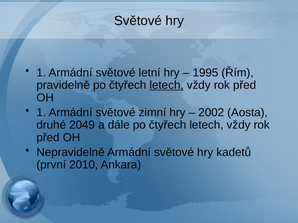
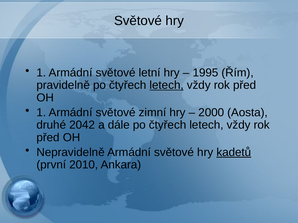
2002: 2002 -> 2000 (211, 113)
2049: 2049 -> 2042 (82, 125)
kadetů underline: none -> present (234, 153)
